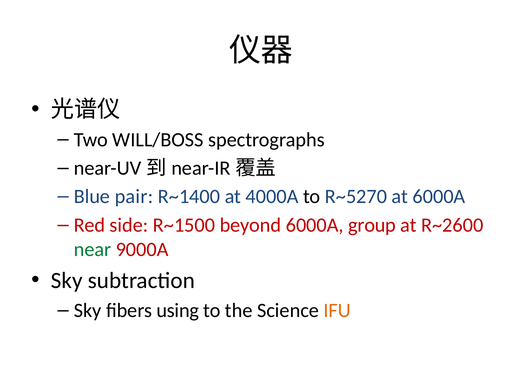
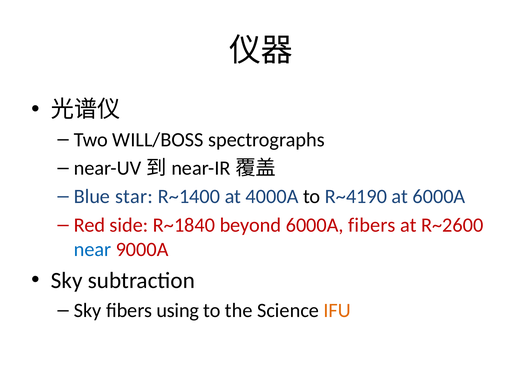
pair: pair -> star (134, 196)
R~5270: R~5270 -> R~4190 (356, 196)
R~1500: R~1500 -> R~1840 (184, 225)
6000A group: group -> fibers (372, 225)
near colour: green -> blue (92, 249)
